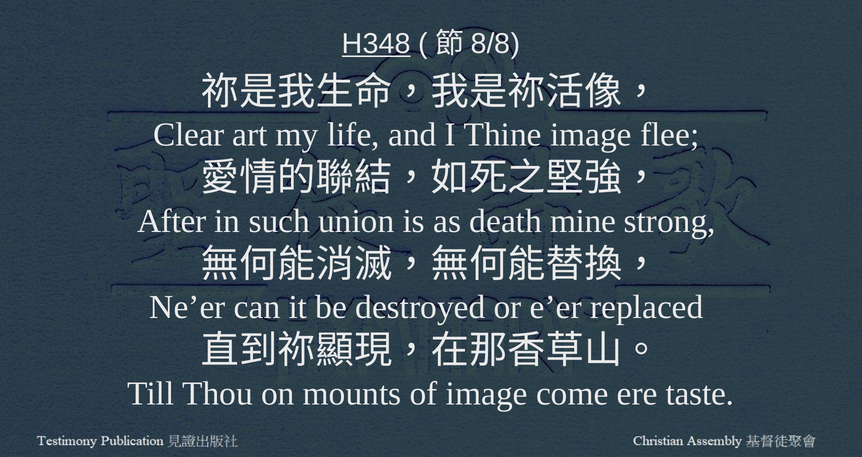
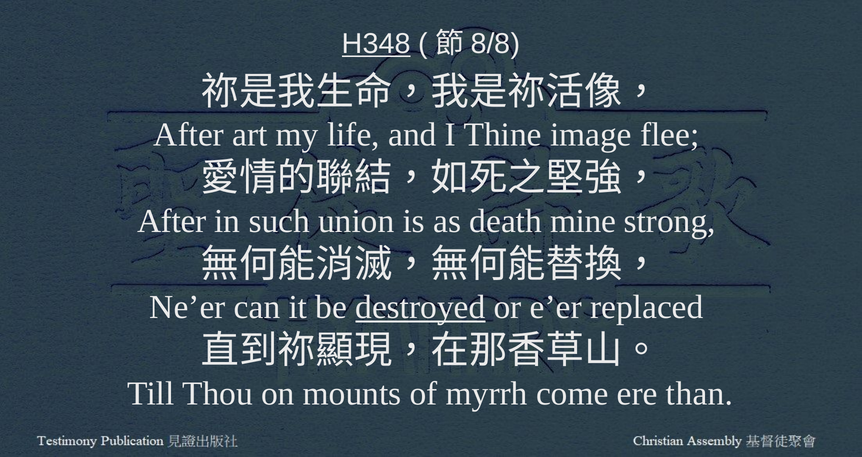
Clear: Clear -> After (189, 135)
destroyed underline: none -> present (420, 307)
of image: image -> myrrh (487, 393)
taste: taste -> than (700, 393)
